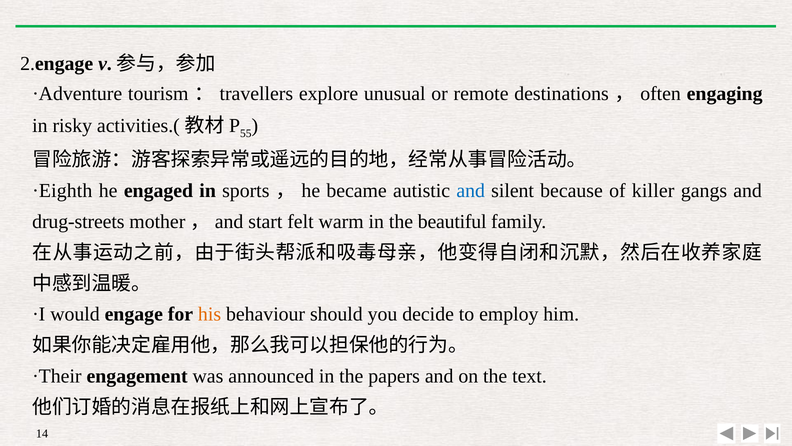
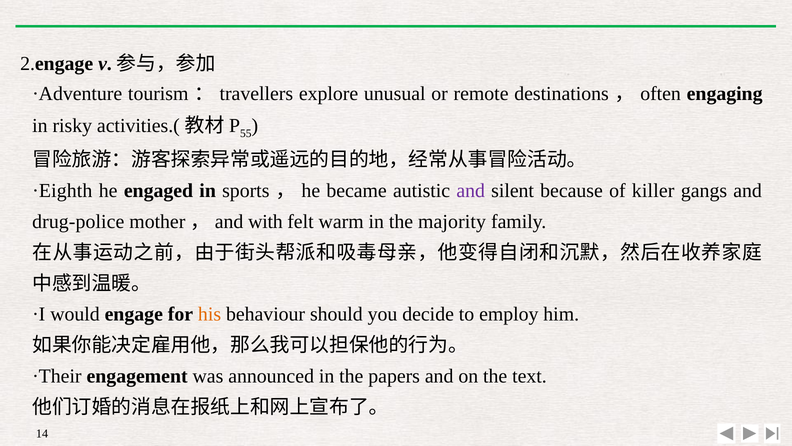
and colour: blue -> purple (471, 191)
drug-streets: drug-streets -> drug-police (78, 221)
start: start -> with (265, 221)
beautiful: beautiful -> majority (452, 221)
